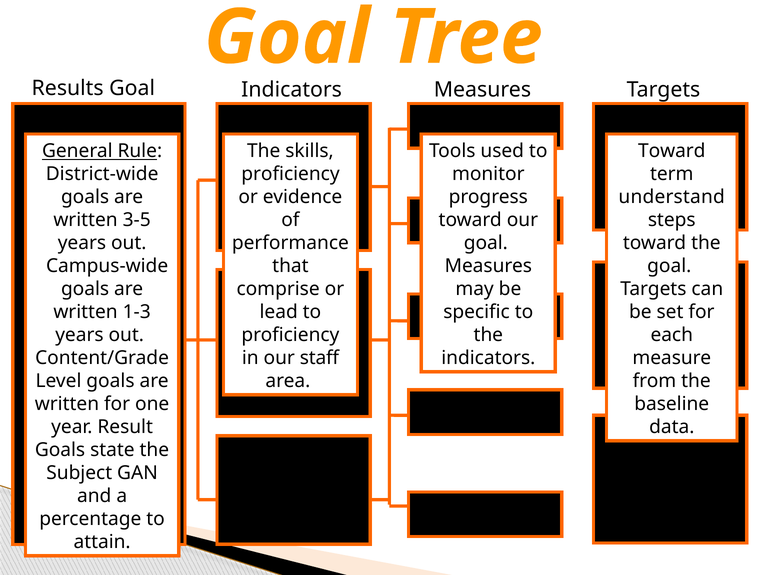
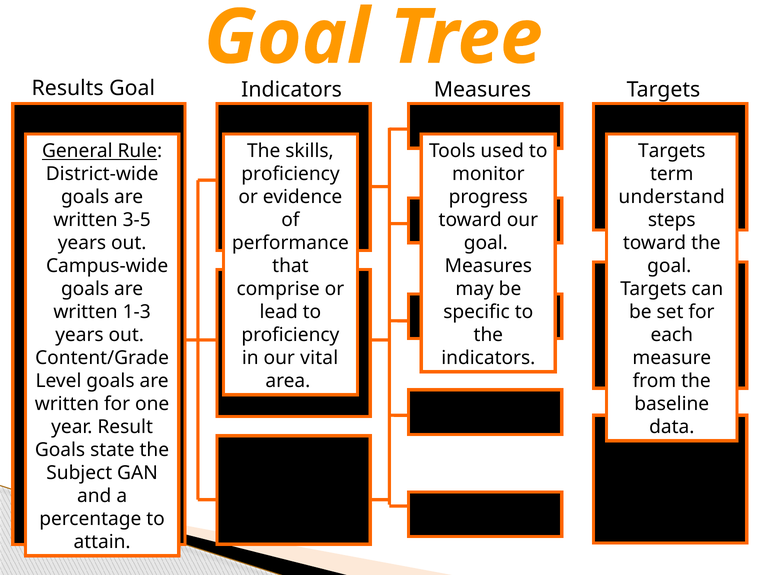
Toward: Toward -> Targets (672, 151)
staff: staff -> vital (319, 357)
